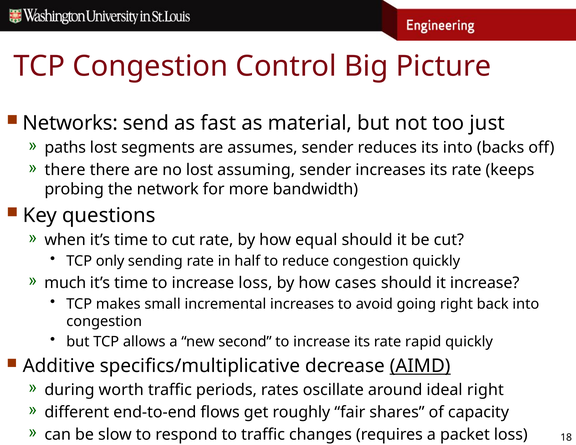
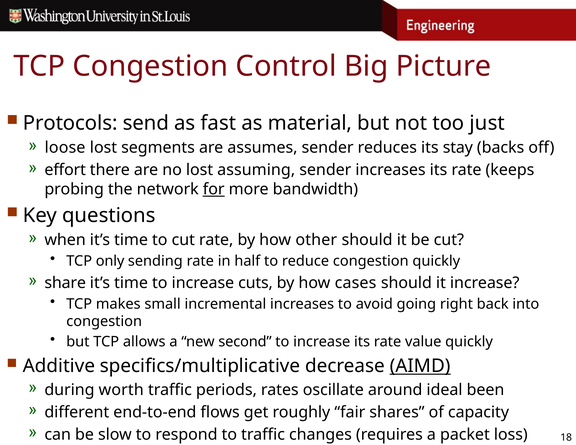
Networks: Networks -> Protocols (70, 123)
paths: paths -> loose (65, 148)
its into: into -> stay (458, 148)
there: there -> effort (65, 170)
for underline: none -> present (214, 189)
equal: equal -> other (316, 240)
much: much -> share (65, 283)
increase loss: loss -> cuts (256, 283)
rapid: rapid -> value (423, 342)
ideal right: right -> been (486, 390)
